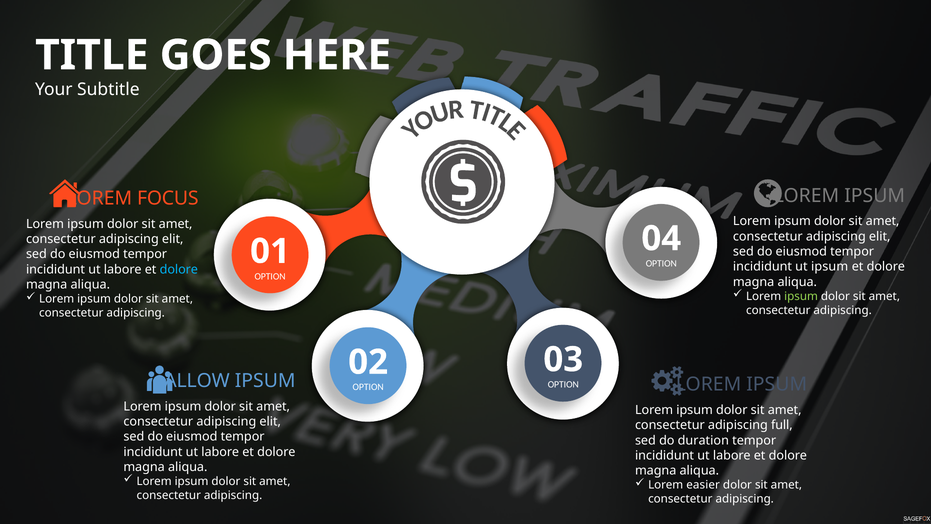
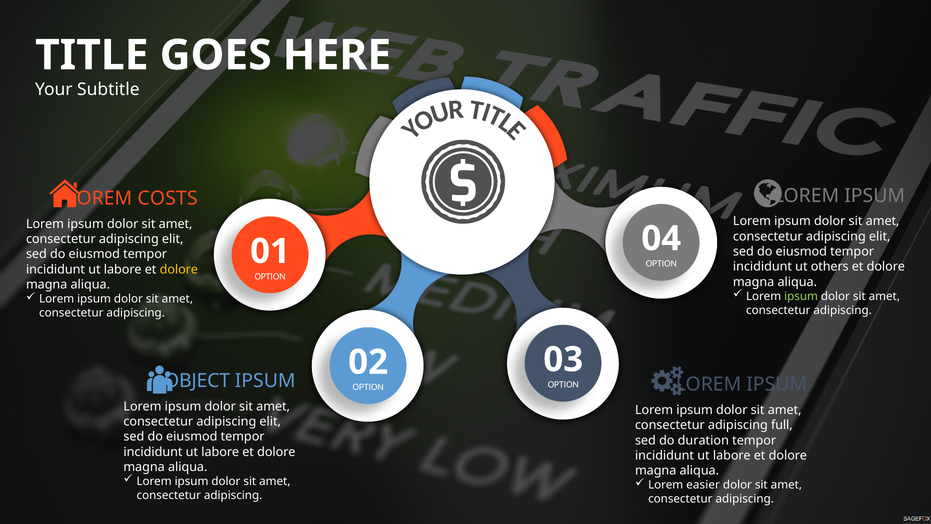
FOCUS: FOCUS -> COSTS (168, 198)
ut ipsum: ipsum -> others (830, 267)
dolore colour: light blue -> yellow (179, 269)
ALLOW: ALLOW -> OBJECT (197, 381)
